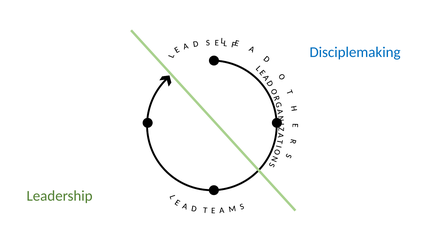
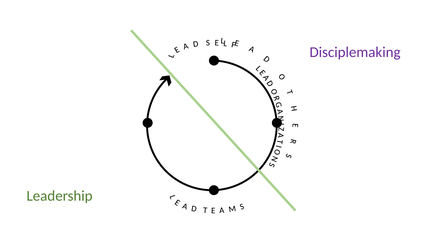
Disciplemaking colour: blue -> purple (355, 52)
